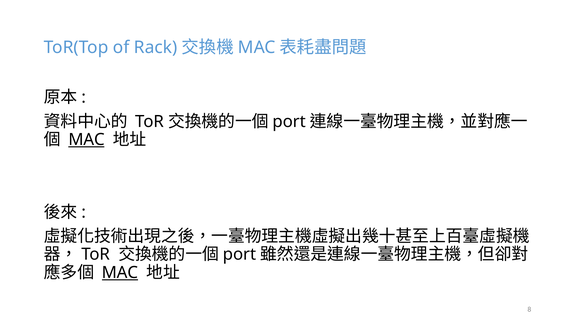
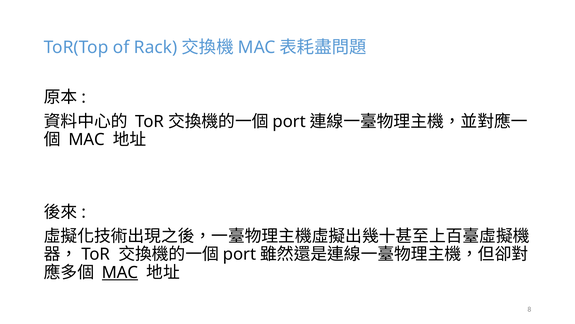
MAC underline: present -> none (86, 139)
